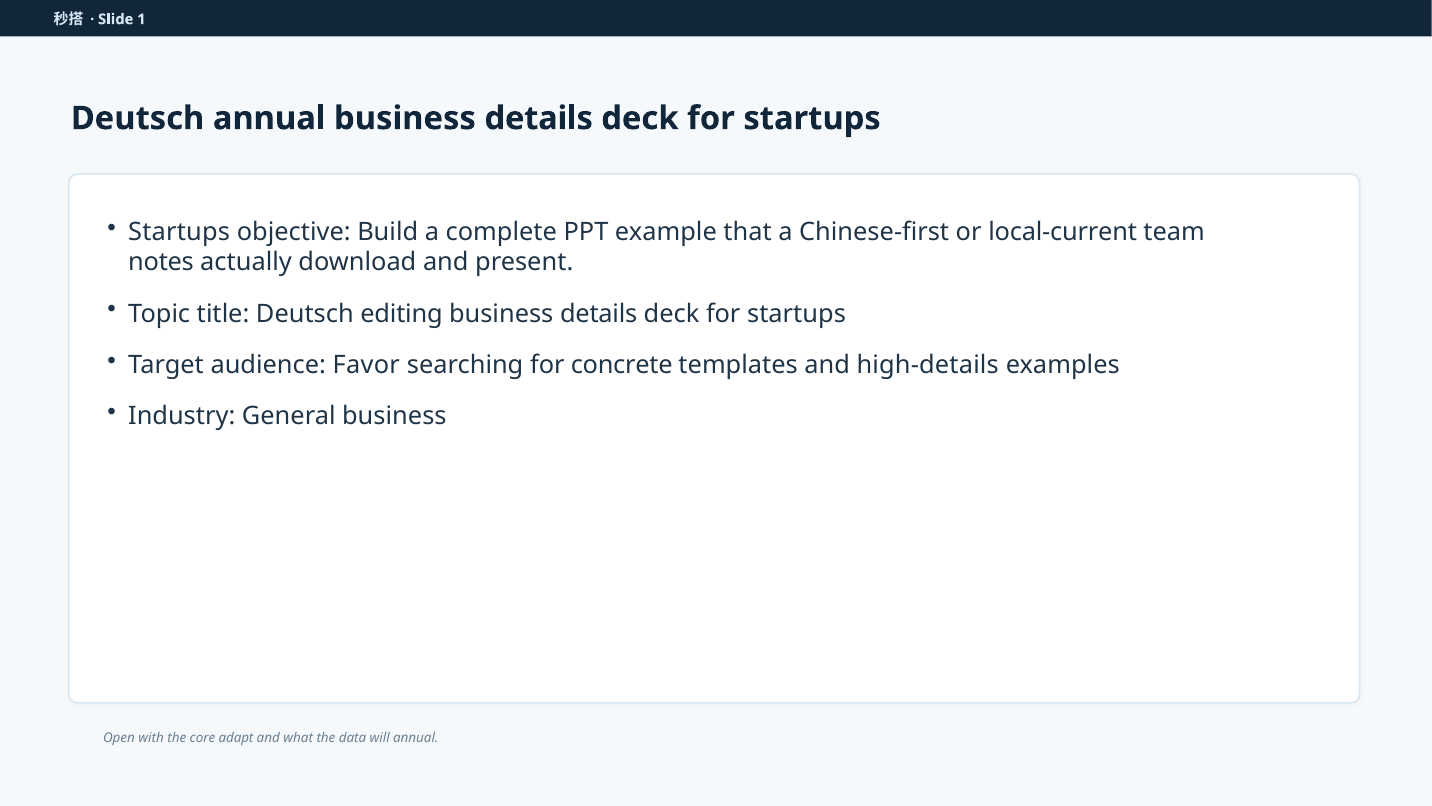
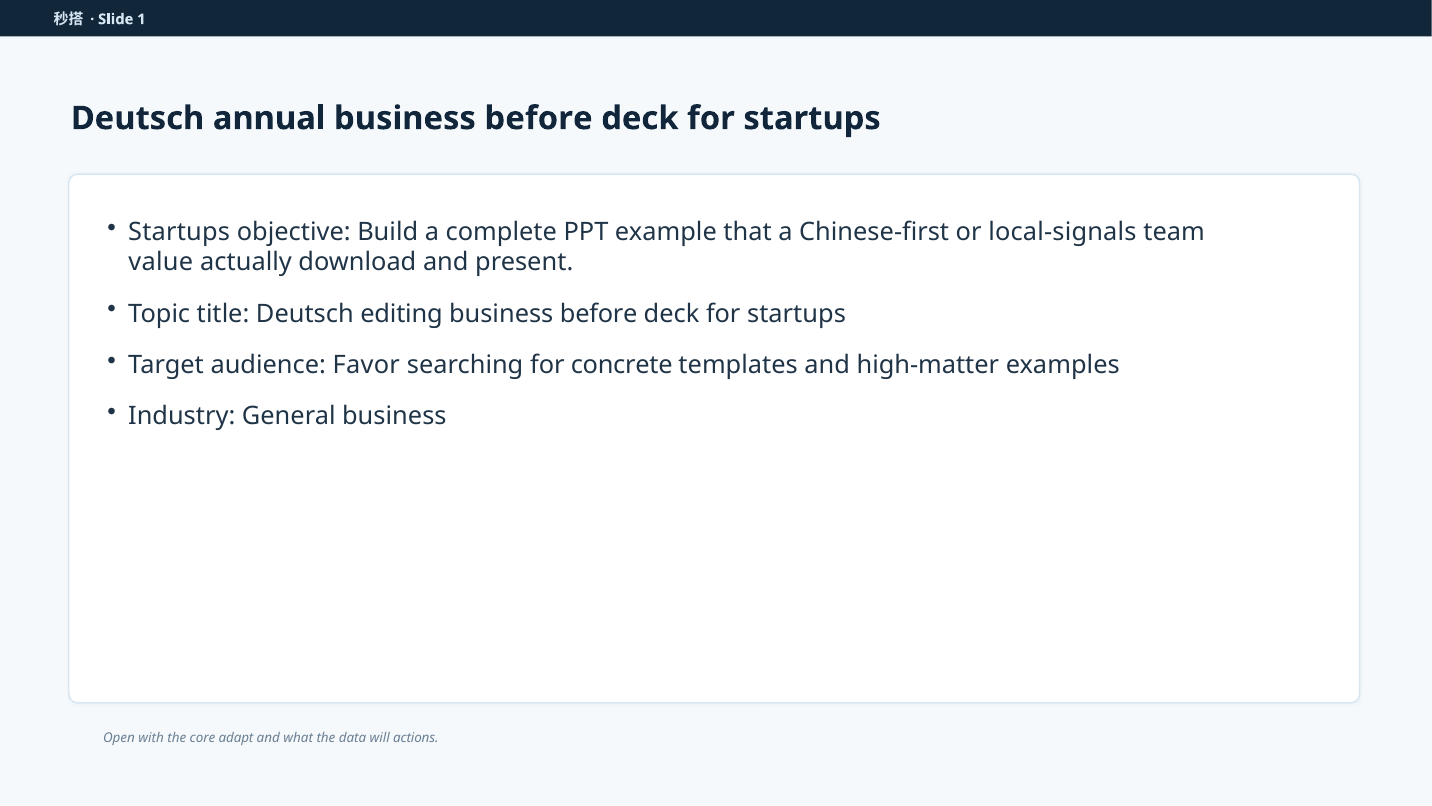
annual business details: details -> before (539, 118)
local-current: local-current -> local-signals (1062, 232)
notes: notes -> value (161, 262)
details: details -> before (599, 314)
high-details: high-details -> high-matter (928, 365)
will annual: annual -> actions (416, 738)
